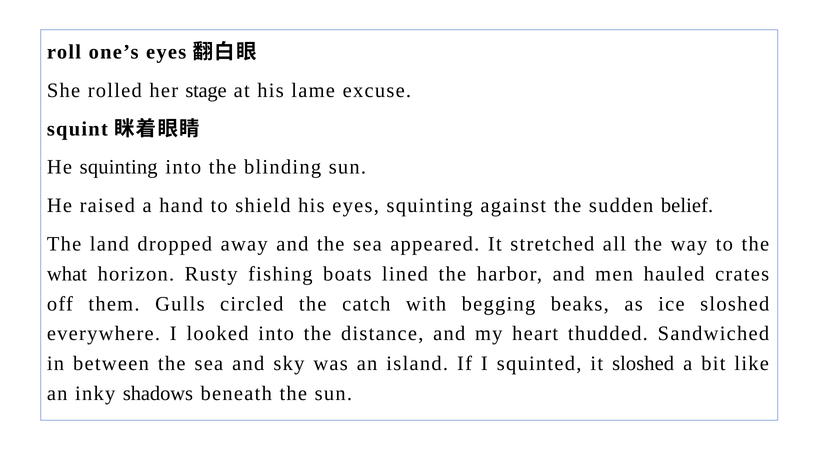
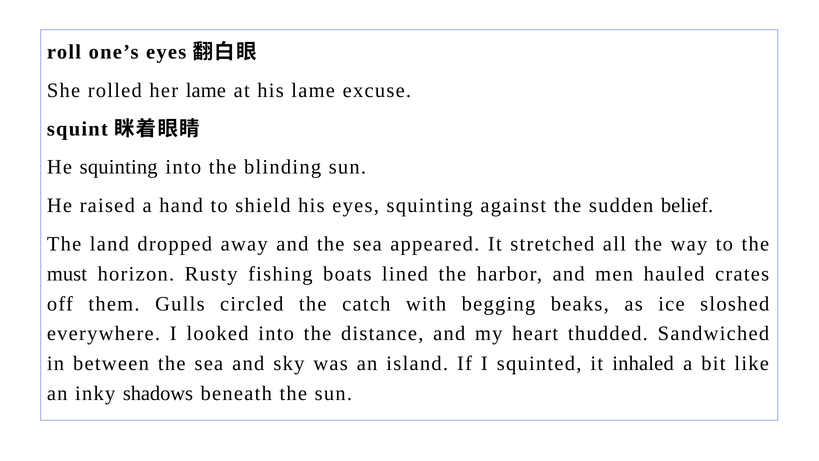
her stage: stage -> lame (206, 90)
what: what -> must (67, 274)
it sloshed: sloshed -> inhaled (643, 363)
